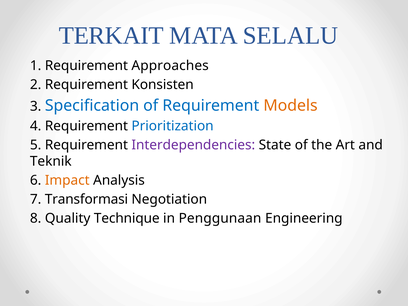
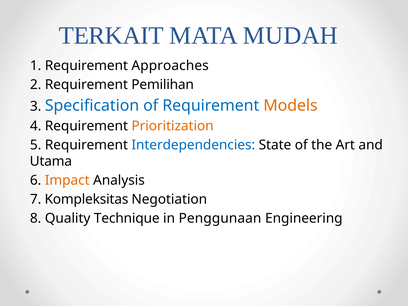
SELALU: SELALU -> MUDAH (290, 36)
Konsisten: Konsisten -> Pemilihan (163, 85)
Prioritization colour: blue -> orange (173, 126)
Interdependencies colour: purple -> blue (193, 145)
Teknik: Teknik -> Utama (51, 161)
Transformasi: Transformasi -> Kompleksitas (86, 199)
